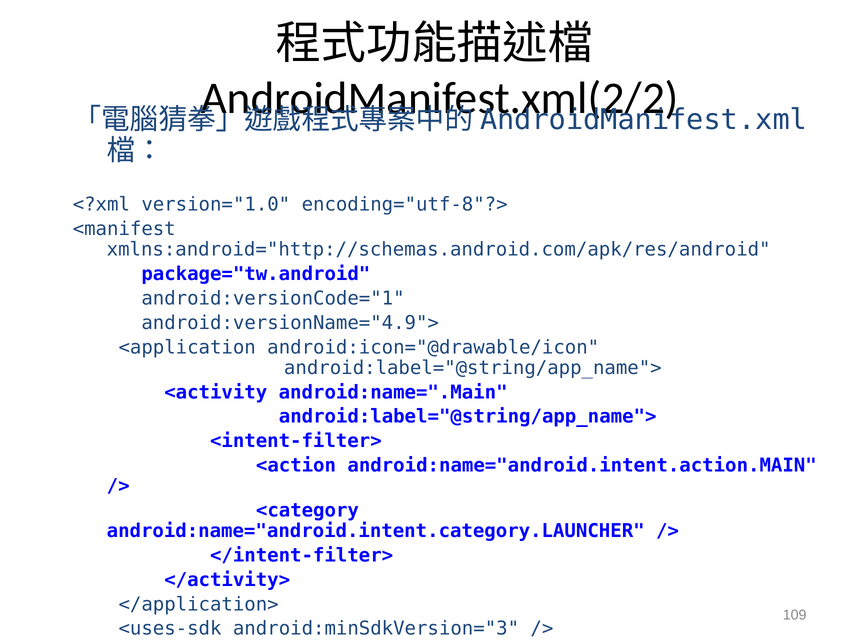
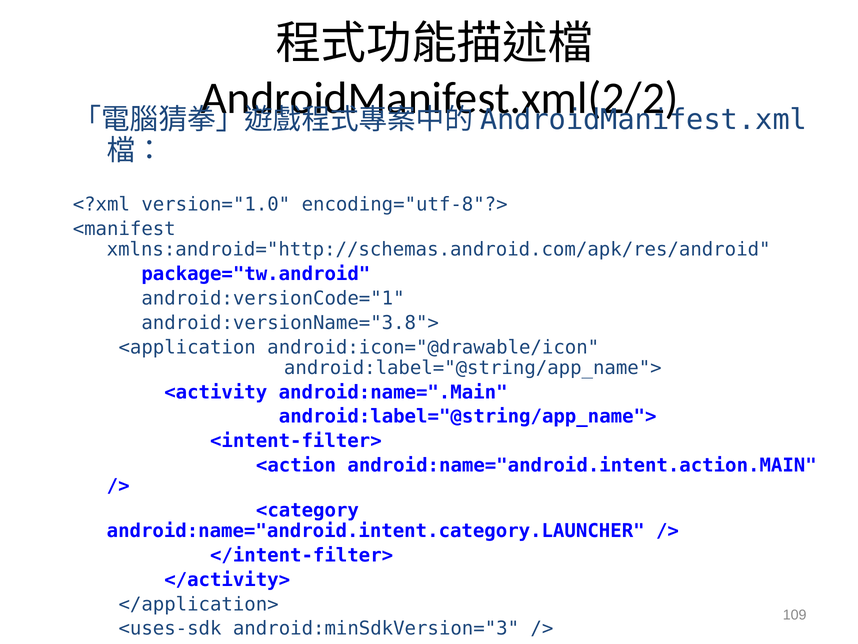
android:versionName="4.9">: android:versionName="4.9"> -> android:versionName="3.8"> (290, 323)
